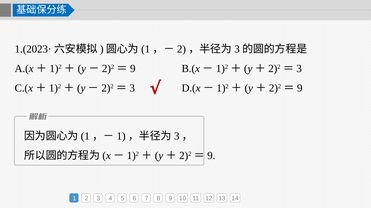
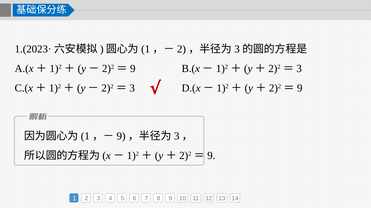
1: 1 -> 9 (121, 137)
